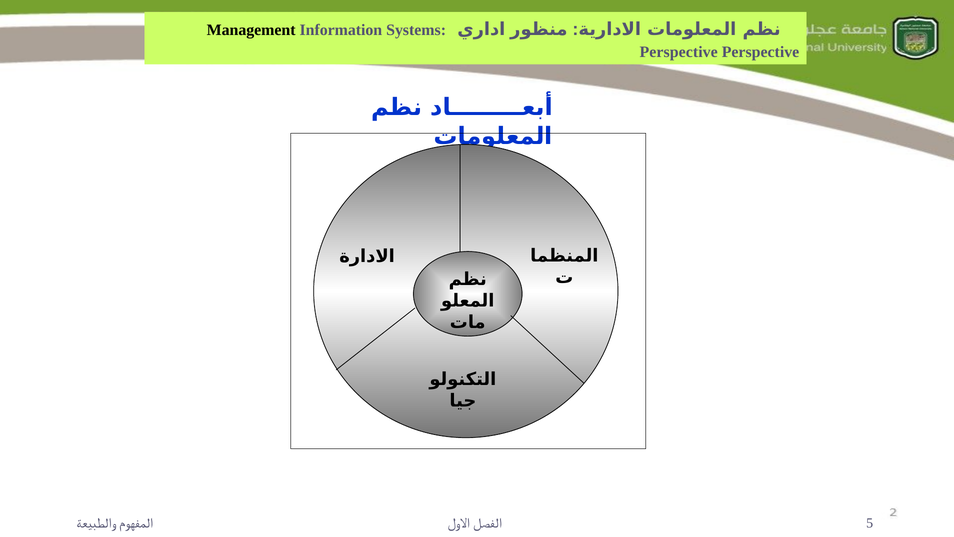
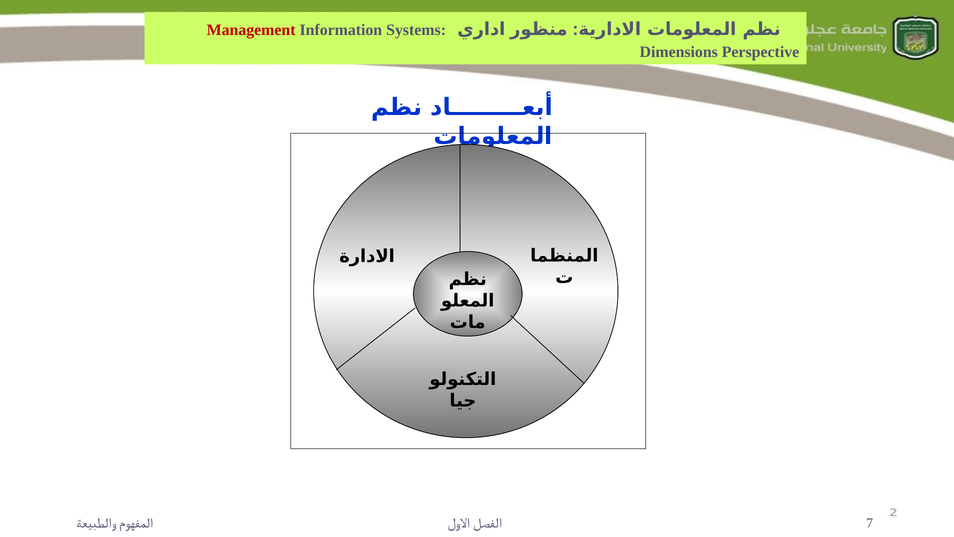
Management colour: black -> red (251, 30)
Perspective: Perspective -> Dimensions (679, 52)
5: 5 -> 7 (870, 523)
